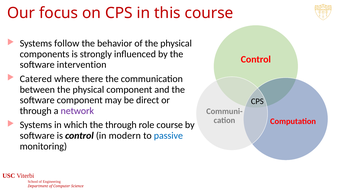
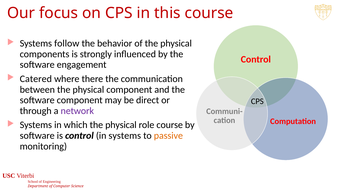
intervention: intervention -> engagement (82, 65)
which the through: through -> physical (121, 125)
in modern: modern -> systems (125, 135)
passive colour: blue -> orange (168, 135)
